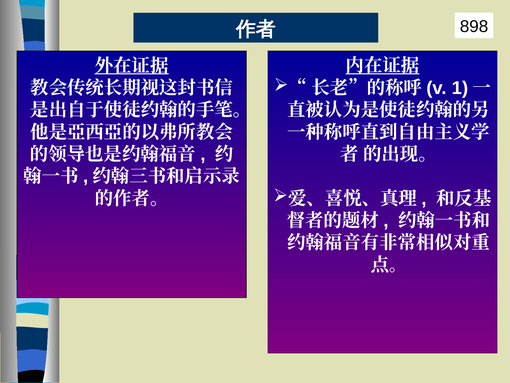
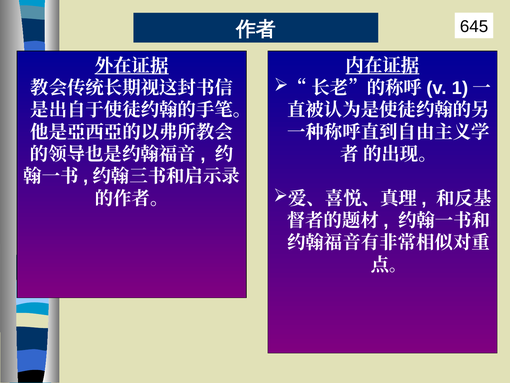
898: 898 -> 645 (474, 27)
